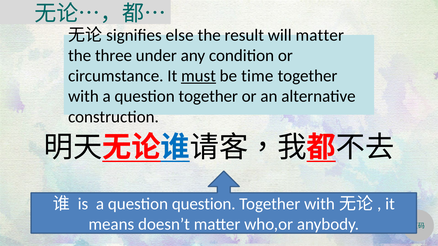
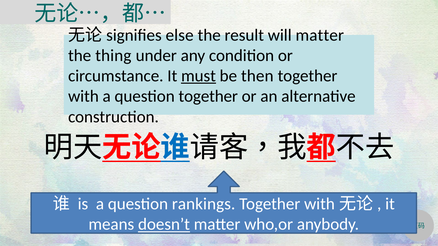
three: three -> thing (113, 56)
time: time -> then (257, 76)
question question: question -> rankings (204, 204)
doesn’t underline: none -> present (164, 225)
